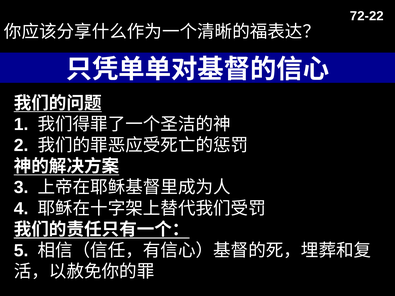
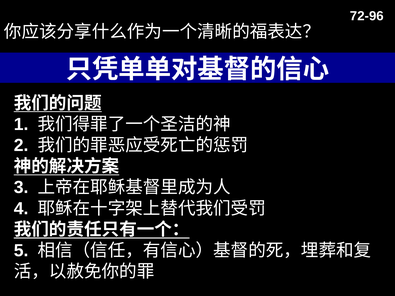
72-22: 72-22 -> 72-96 (367, 16)
